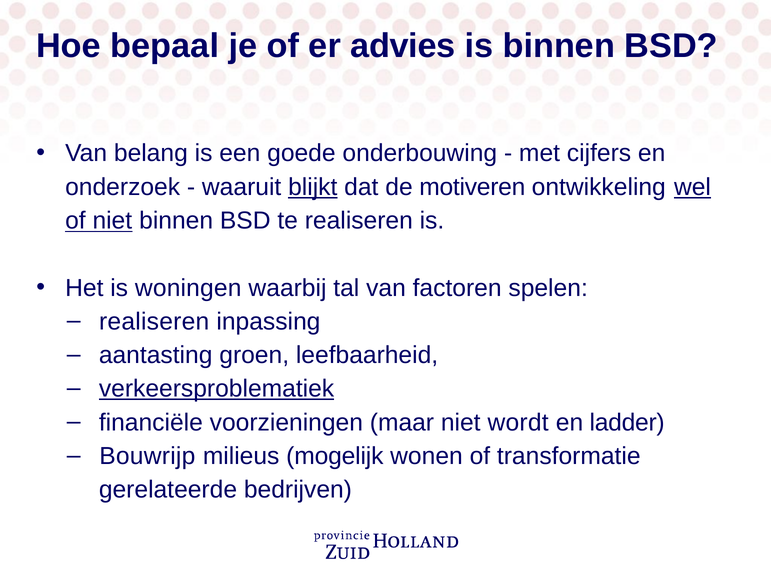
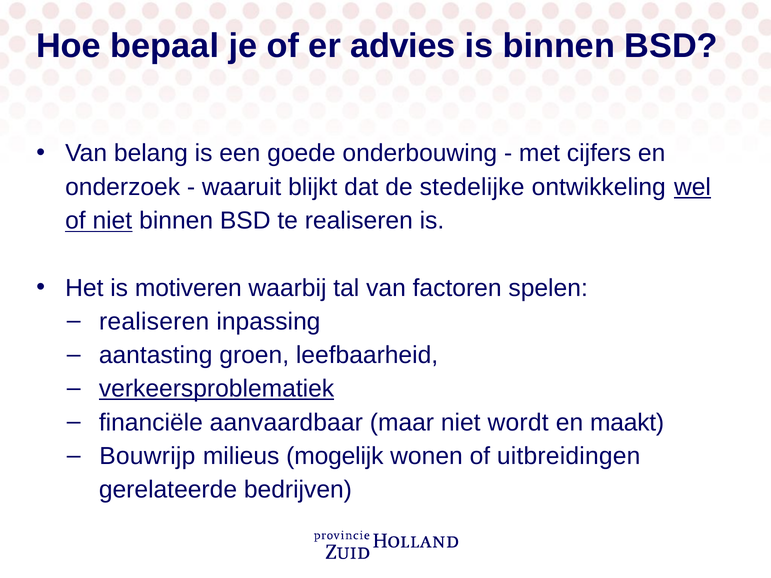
blijkt underline: present -> none (313, 187)
motiveren: motiveren -> stedelijke (472, 187)
woningen: woningen -> motiveren (188, 288)
voorzieningen: voorzieningen -> aanvaardbaar (286, 423)
ladder: ladder -> maakt (627, 423)
transformatie: transformatie -> uitbreidingen (569, 456)
